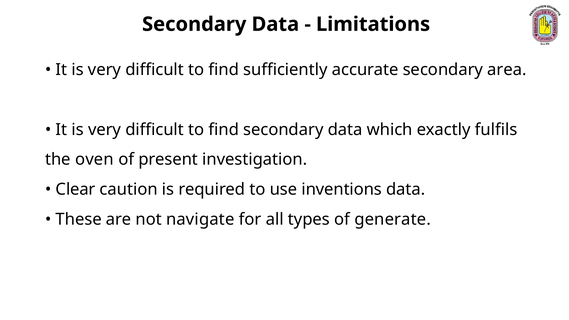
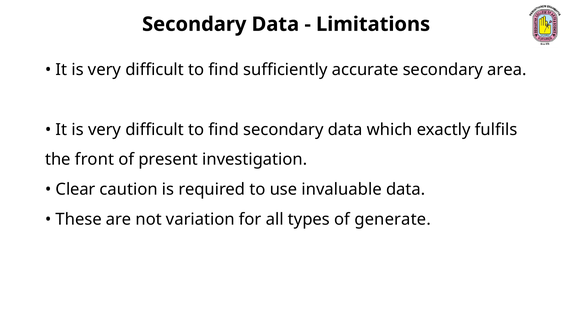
oven: oven -> front (95, 159)
inventions: inventions -> invaluable (342, 189)
navigate: navigate -> variation (200, 219)
